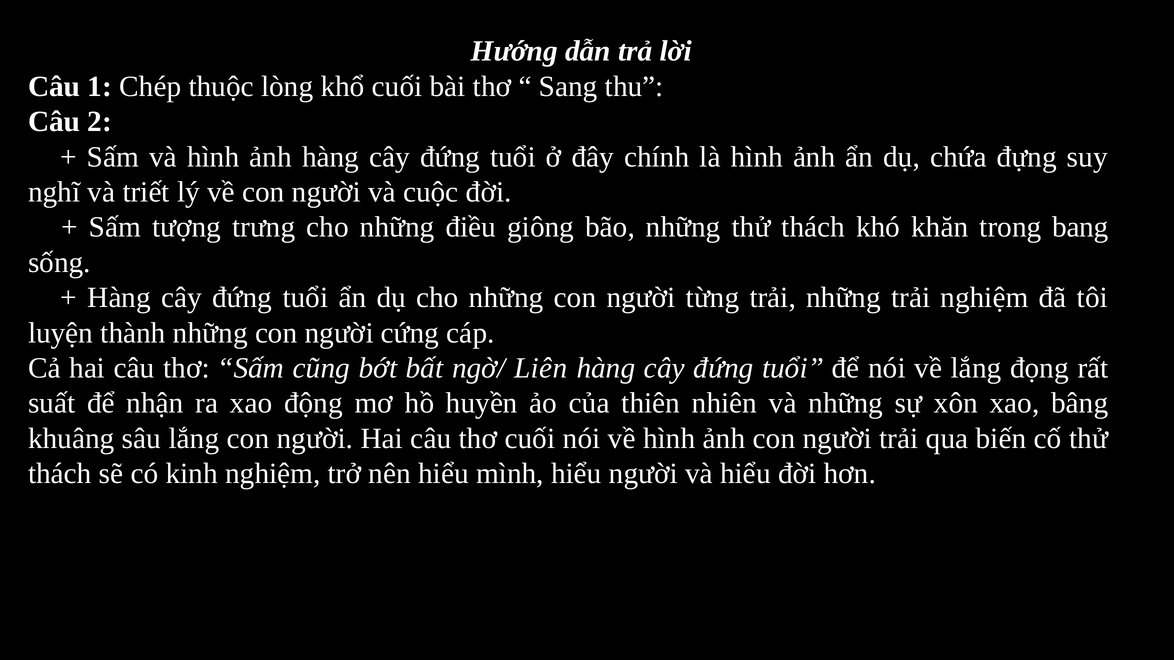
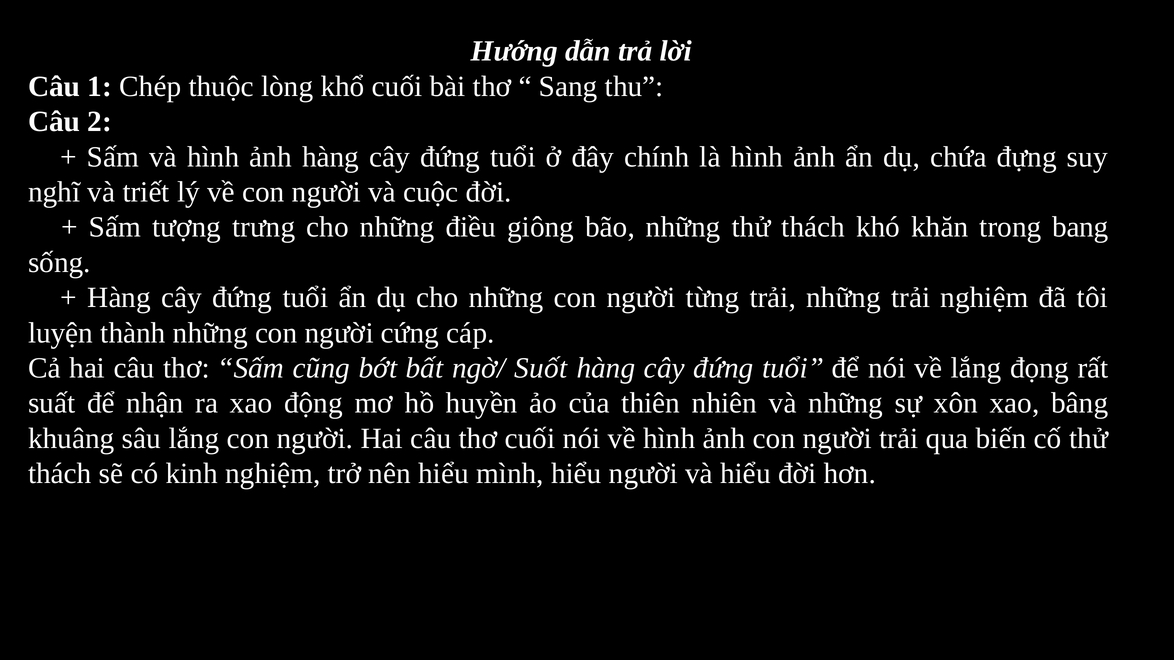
Liên: Liên -> Suốt (541, 368)
